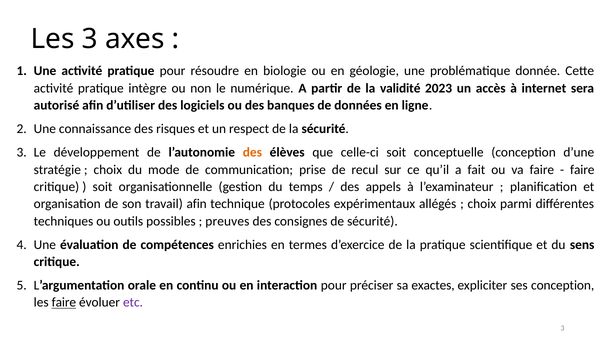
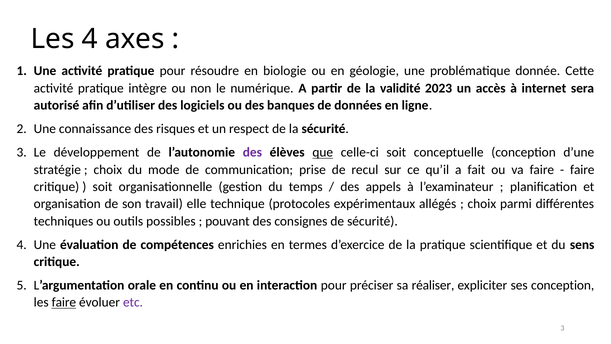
Les 3: 3 -> 4 (90, 39)
des colour: orange -> purple (252, 152)
que underline: none -> present (323, 152)
travail afin: afin -> elle (197, 204)
preuves: preuves -> pouvant (227, 221)
exactes: exactes -> réaliser (433, 285)
